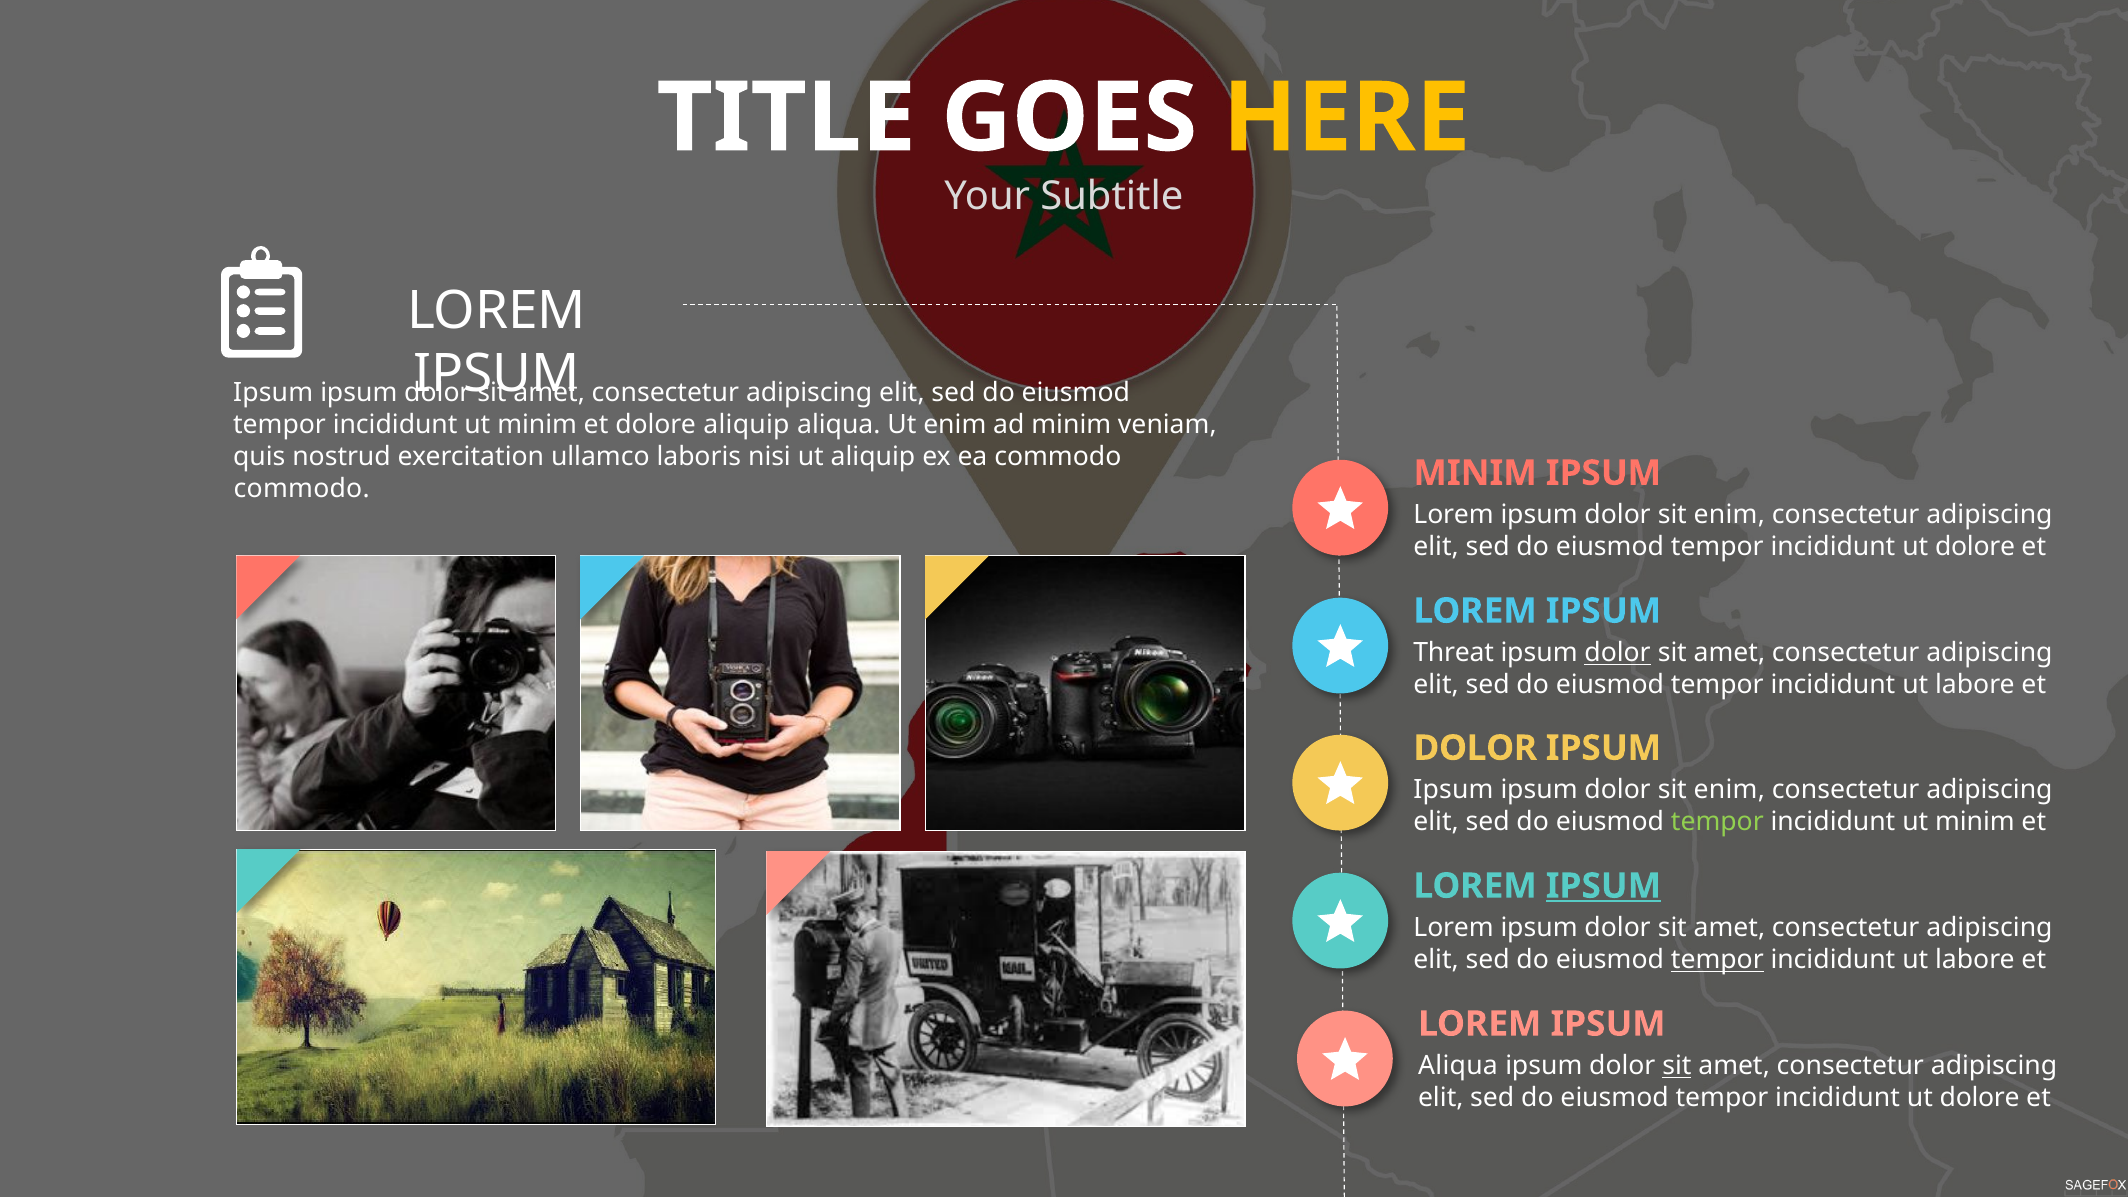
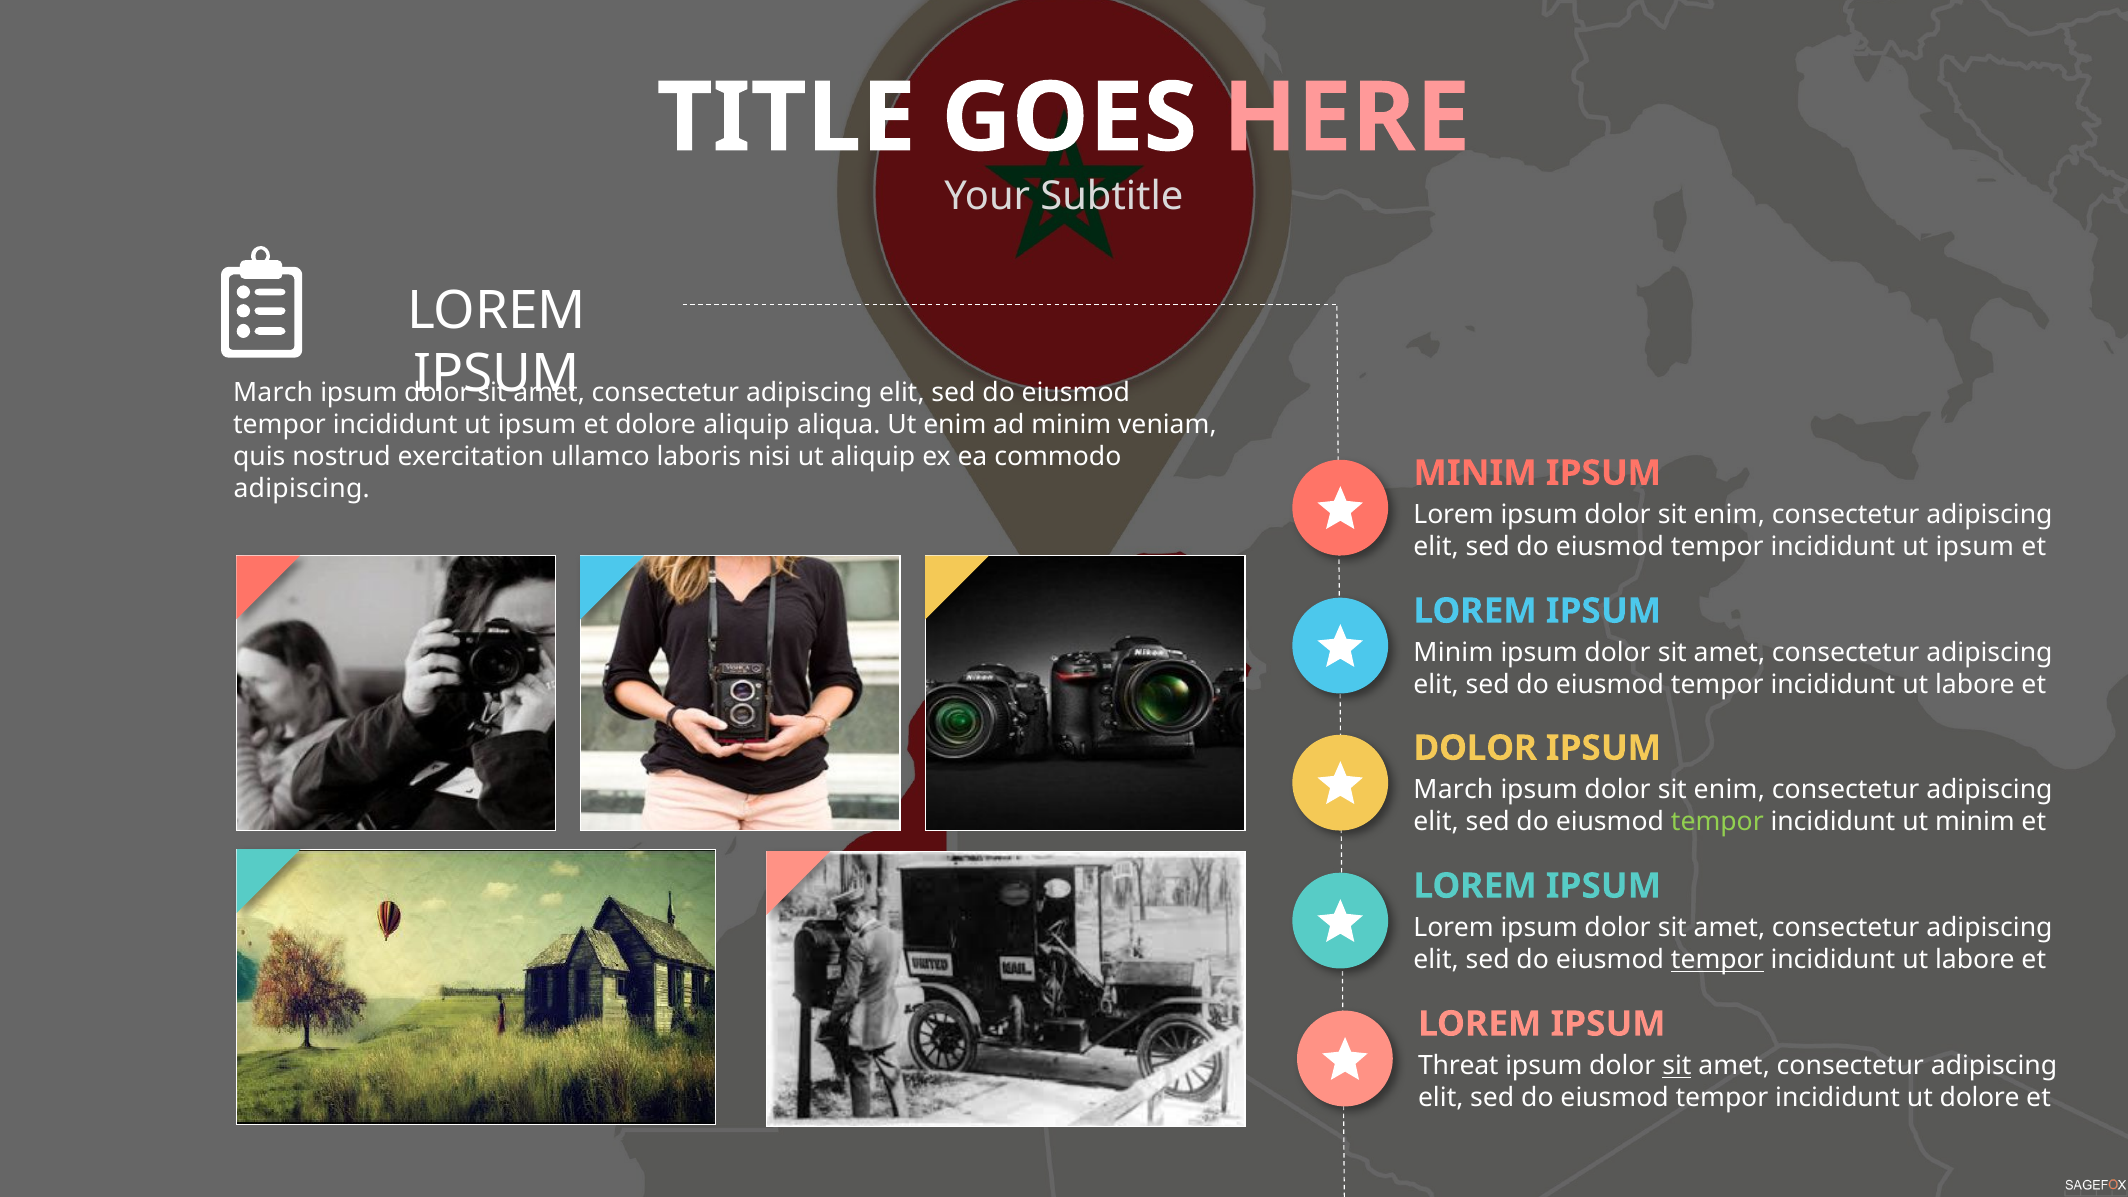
HERE colour: yellow -> pink (1346, 118)
Ipsum: Ipsum -> March (273, 393)
minim: minim -> ipsum (537, 425)
commodo: commodo -> adipiscing (302, 488)
dolore: dolore -> ipsum (1975, 547)
Threat: Threat -> Minim (1453, 653)
dolor underline: present -> none (1618, 653)
Ipsum: Ipsum -> March (1453, 790)
IPSUM underline: present -> none (1603, 886)
Aliqua: Aliqua -> Threat (1458, 1066)
